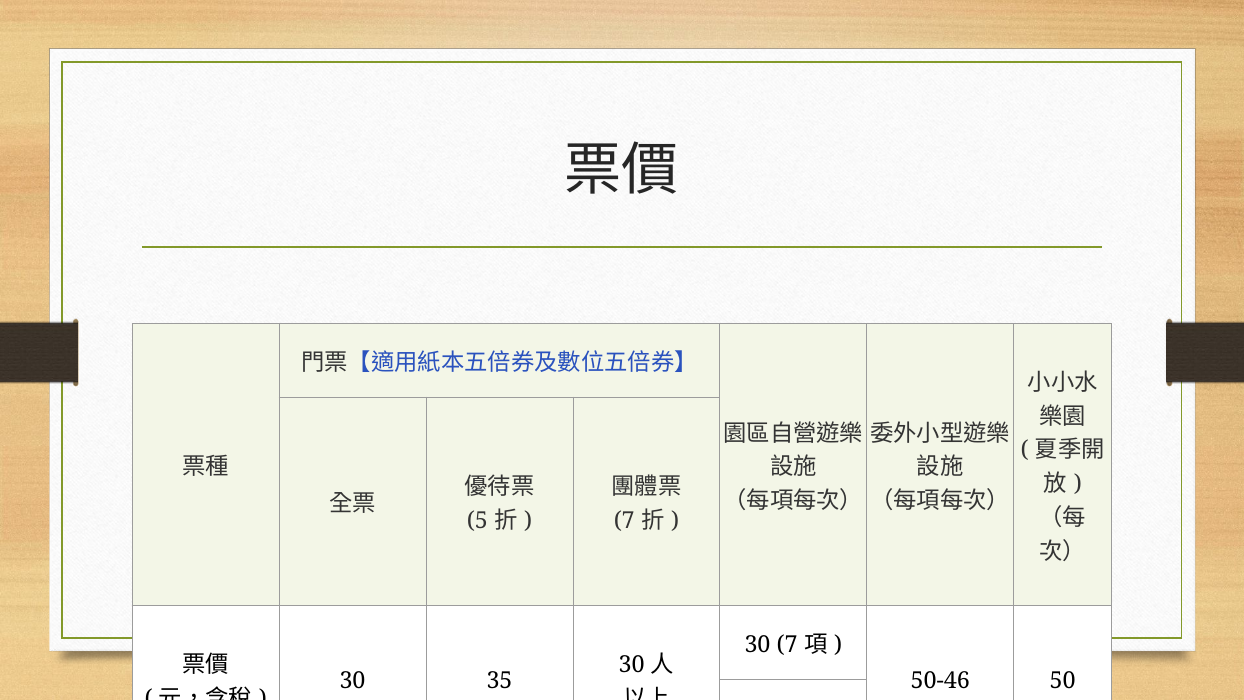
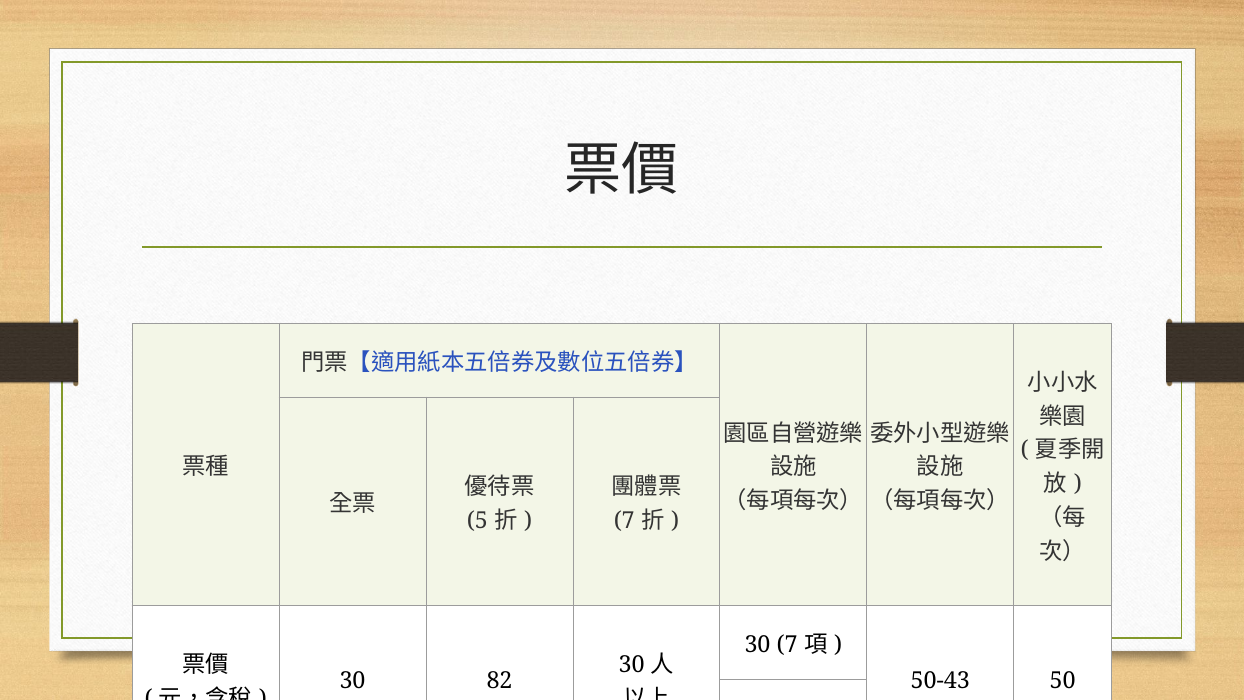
35: 35 -> 82 (500, 680)
50-46: 50-46 -> 50-43 (940, 680)
